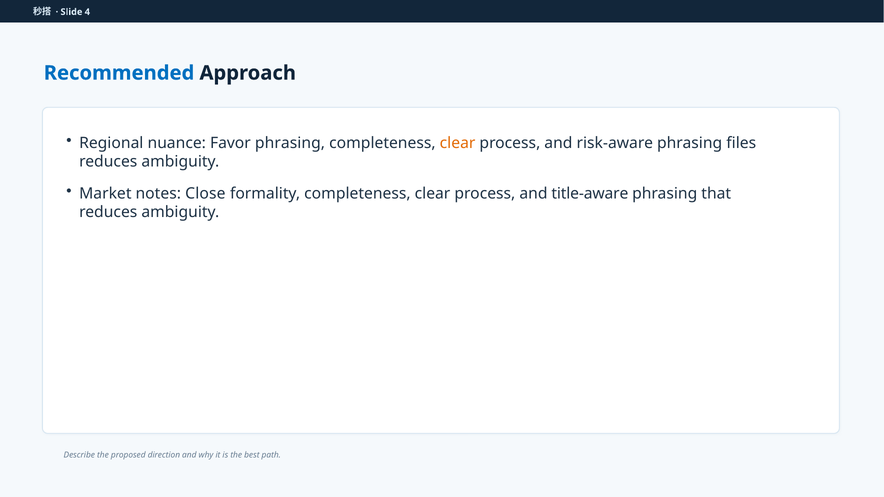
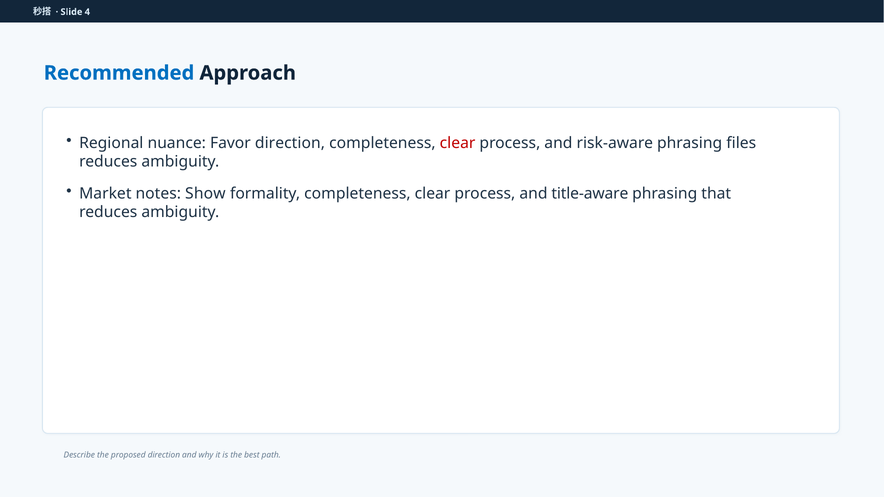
Favor phrasing: phrasing -> direction (290, 143)
clear colour: orange -> red (458, 143)
Close: Close -> Show (205, 194)
